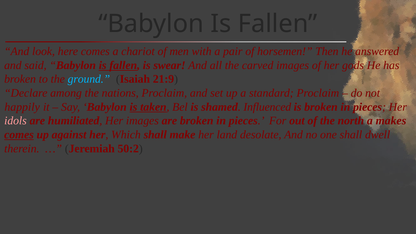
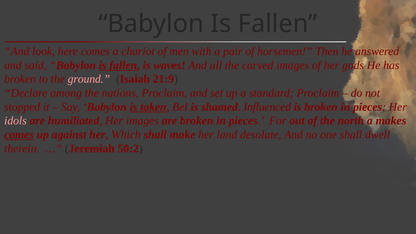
swear: swear -> waves (170, 65)
ground colour: light blue -> pink (89, 79)
happily: happily -> stopped (22, 107)
